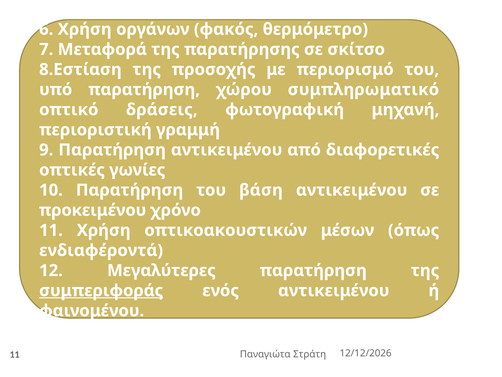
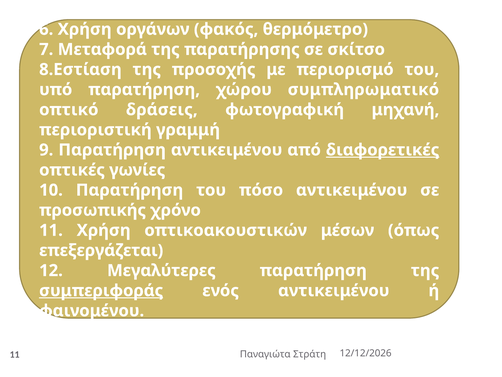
διαφορετικές underline: none -> present (383, 150)
βάση: βάση -> πόσο (261, 190)
προκειμένου: προκειμένου -> προσωπικής (93, 210)
ενδιαφέροντά: ενδιαφέροντά -> επεξεργάζεται (101, 250)
